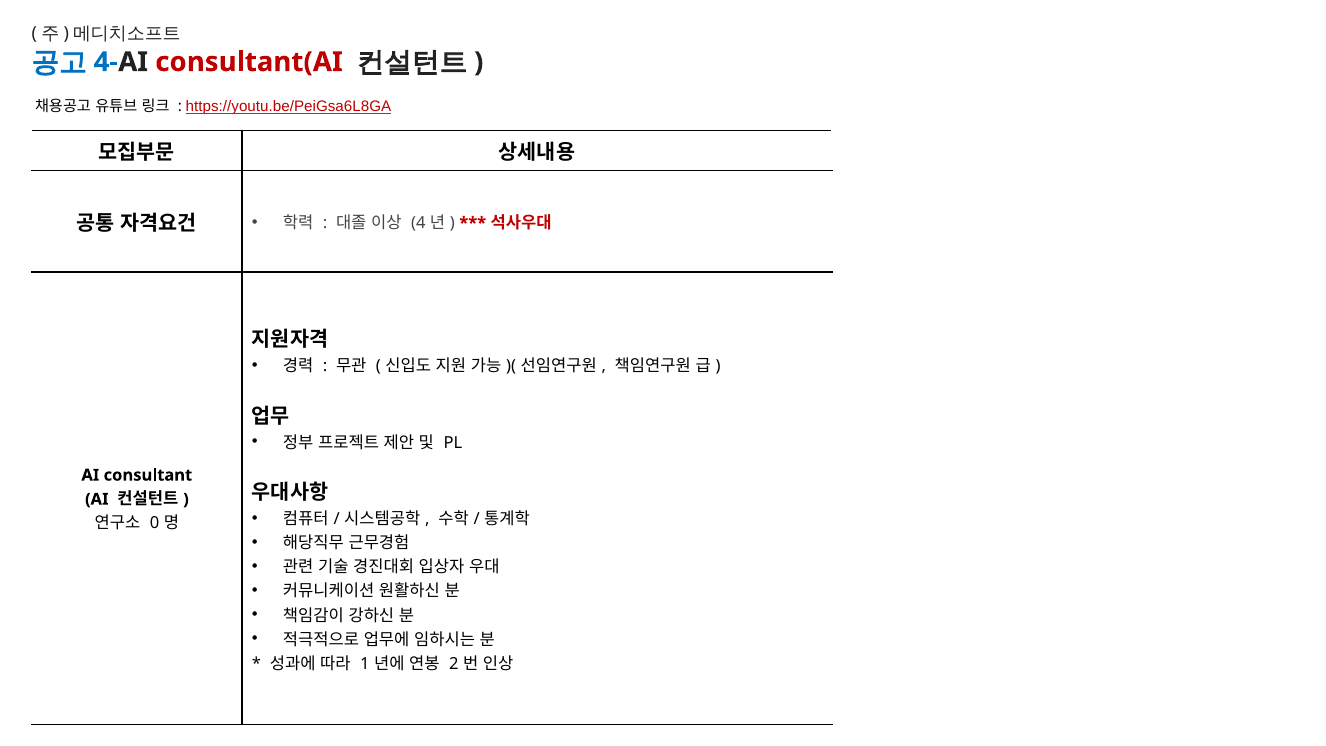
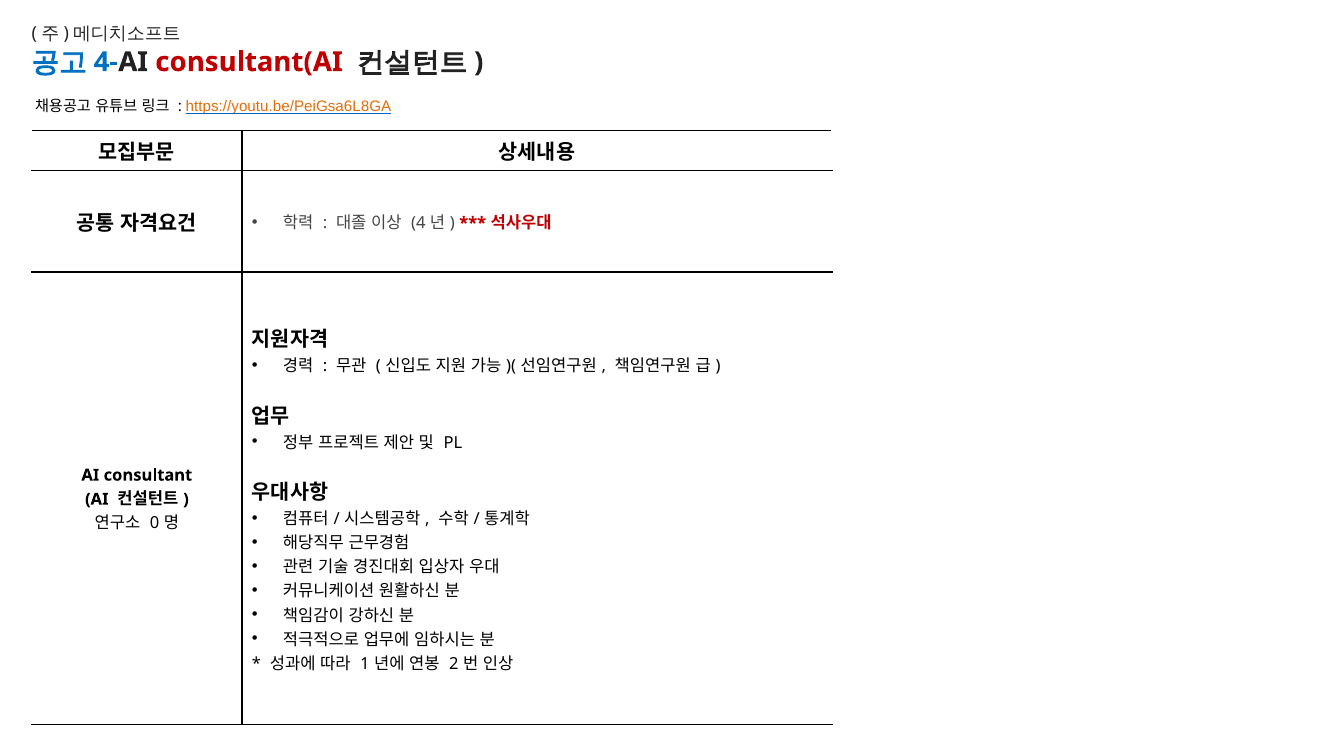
https://youtu.be/PeiGsa6L8GA colour: red -> orange (288, 107)
